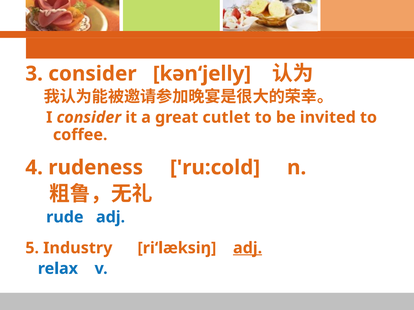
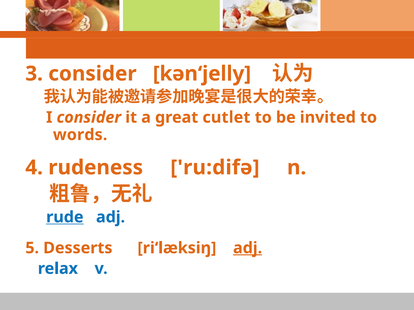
coffee: coffee -> words (80, 135)
ru:cold: ru:cold -> ru:difə (215, 168)
rude underline: none -> present (65, 217)
Industry: Industry -> Desserts (78, 248)
